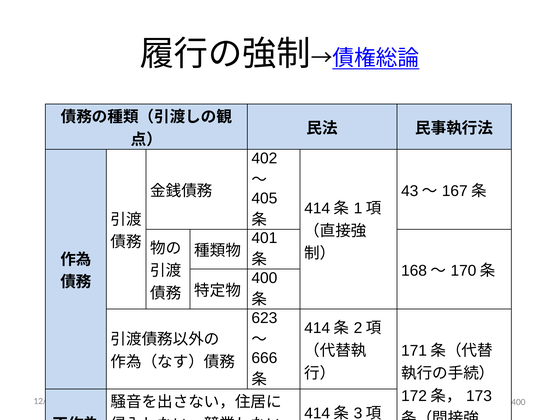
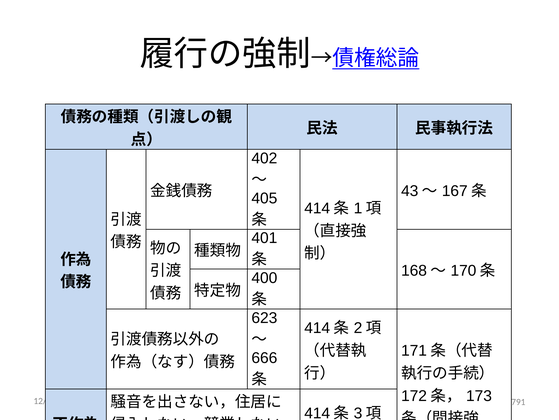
400: 400 -> 791 (518, 401)
